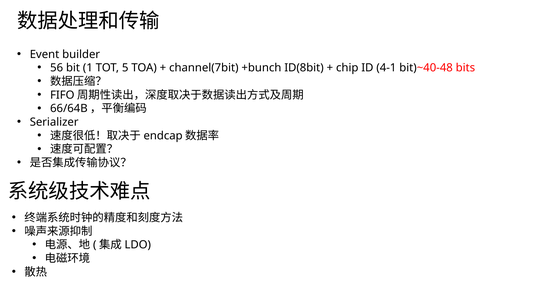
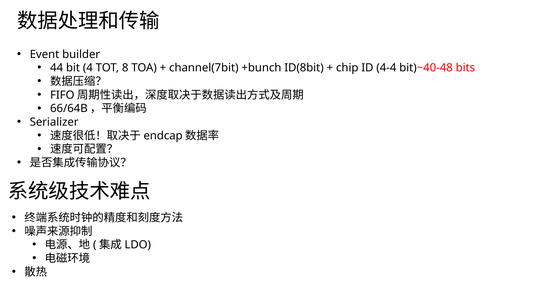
56: 56 -> 44 (57, 68)
1: 1 -> 4 (88, 68)
5: 5 -> 8 (125, 68)
4-1: 4-1 -> 4-4 (386, 68)
